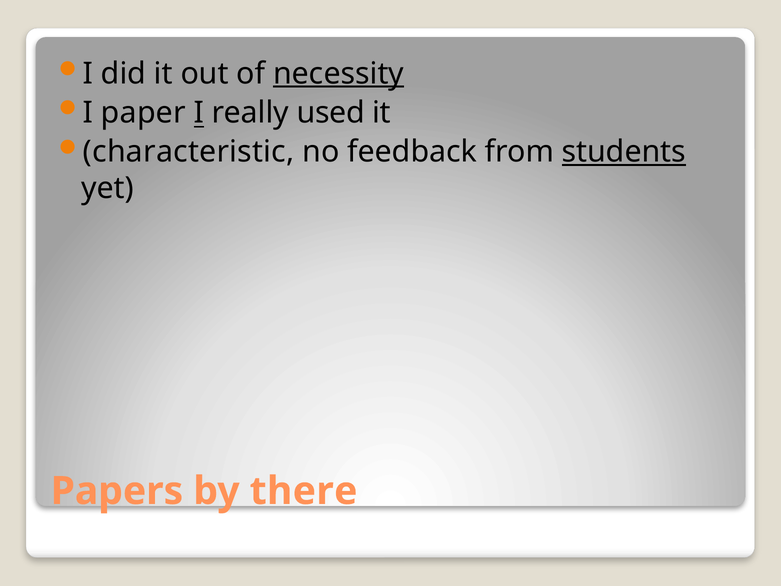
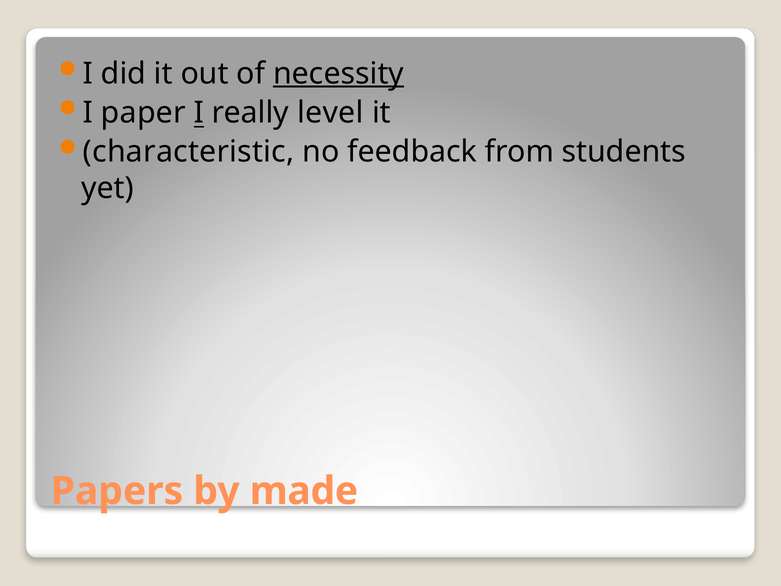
used: used -> level (330, 113)
students underline: present -> none (624, 152)
there: there -> made (304, 491)
